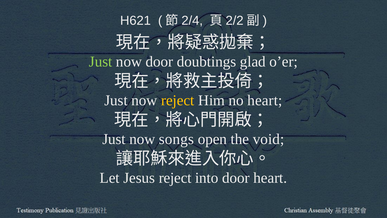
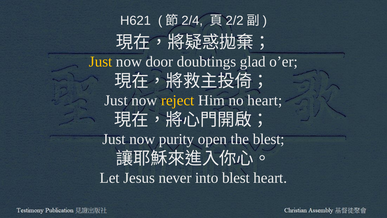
Just colour: light green -> yellow (101, 61)
songs: songs -> purity (177, 139)
the void: void -> blest (269, 139)
Jesus reject: reject -> never (175, 178)
into door: door -> blest (236, 178)
